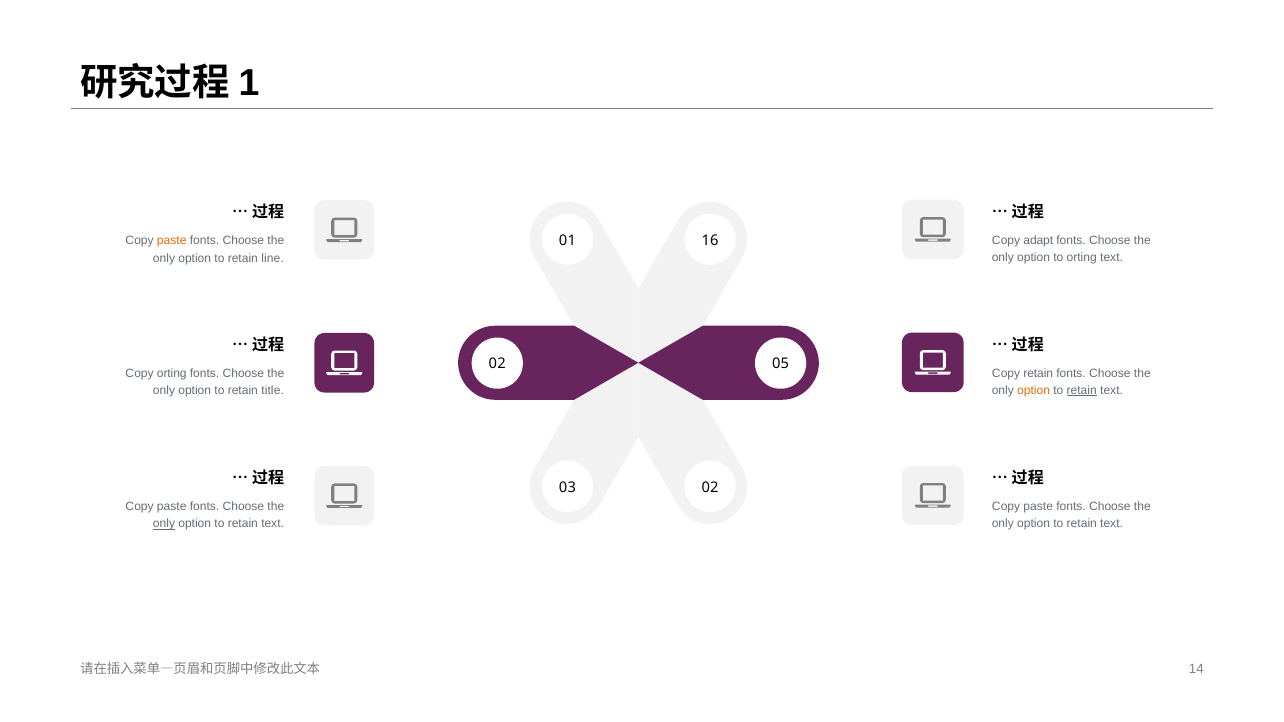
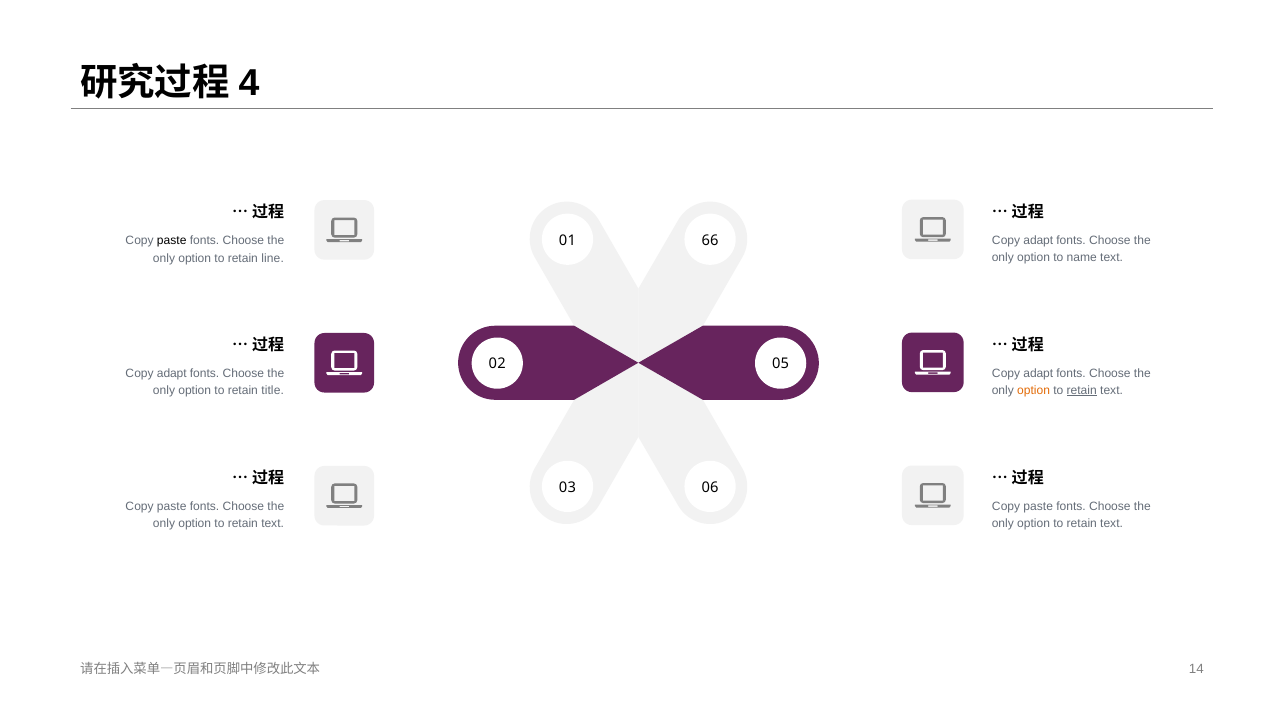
1: 1 -> 4 (249, 83)
paste colour: orange -> black (172, 241)
1 1: 1 -> 6 (706, 240)
to orting: orting -> name (1082, 258)
retain: retain -> adapt (1038, 373)
orting: orting -> adapt (172, 374)
3 0 2: 2 -> 6 (714, 488)
only underline: present -> none (164, 524)
